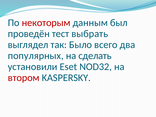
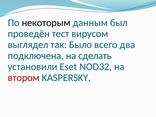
некоторым colour: red -> black (46, 23)
выбрать: выбрать -> вирусом (90, 34)
популярных: популярных -> подключена (36, 56)
